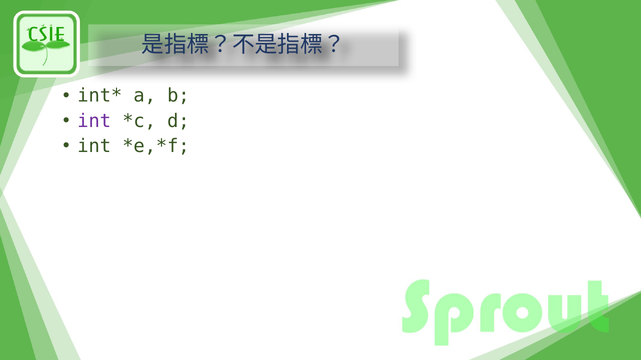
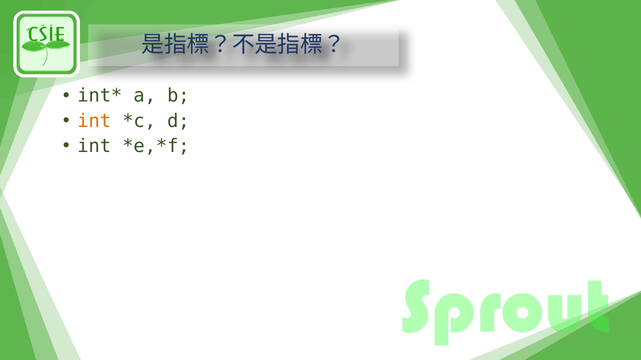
int colour: purple -> orange (94, 121)
